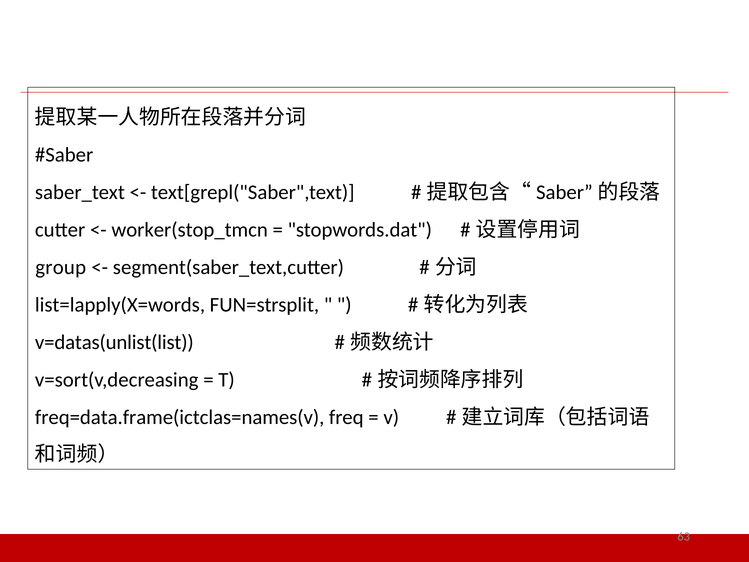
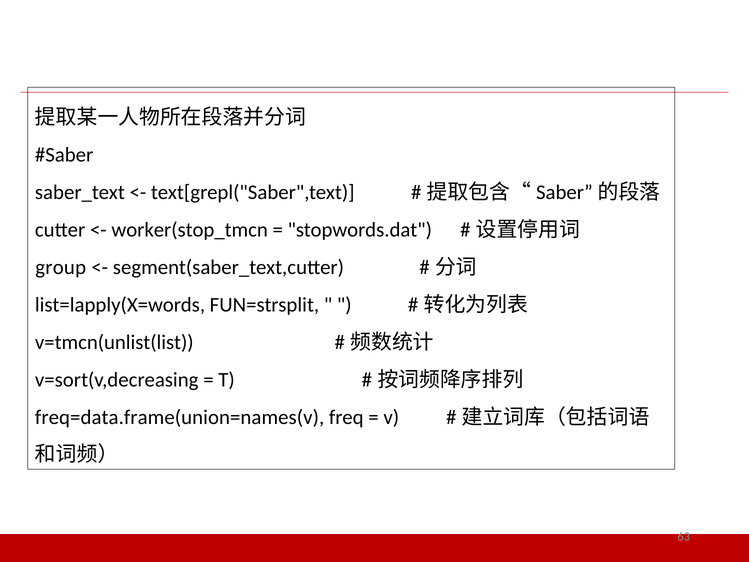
v=datas(unlist(list: v=datas(unlist(list -> v=tmcn(unlist(list (114, 342)
freq=data.frame(ictclas=names(v: freq=data.frame(ictclas=names(v -> freq=data.frame(union=names(v (180, 417)
